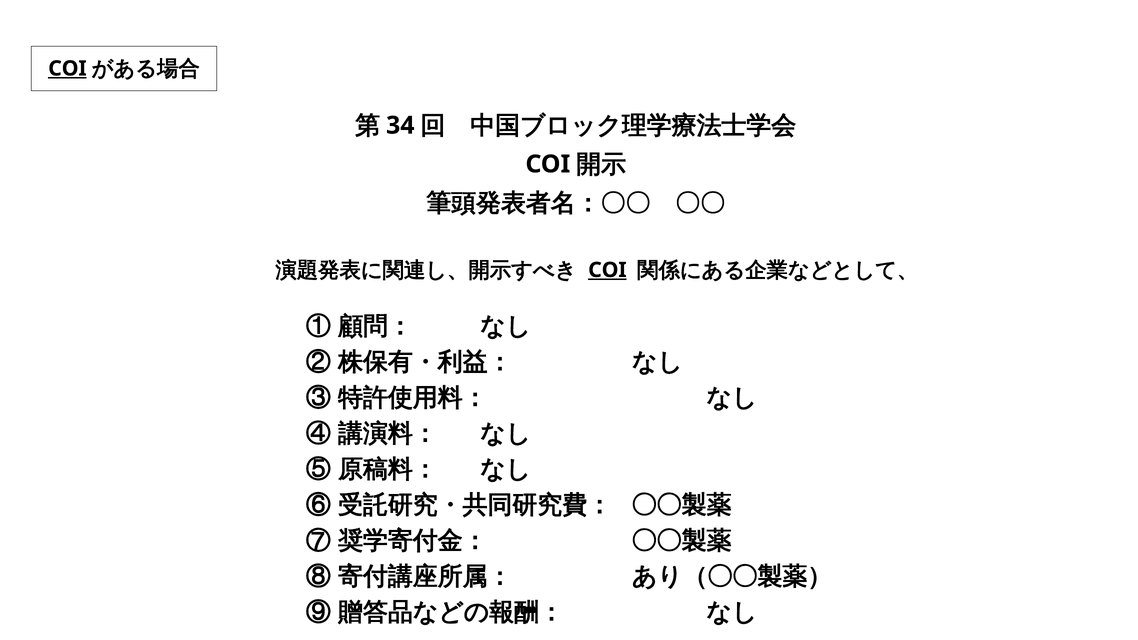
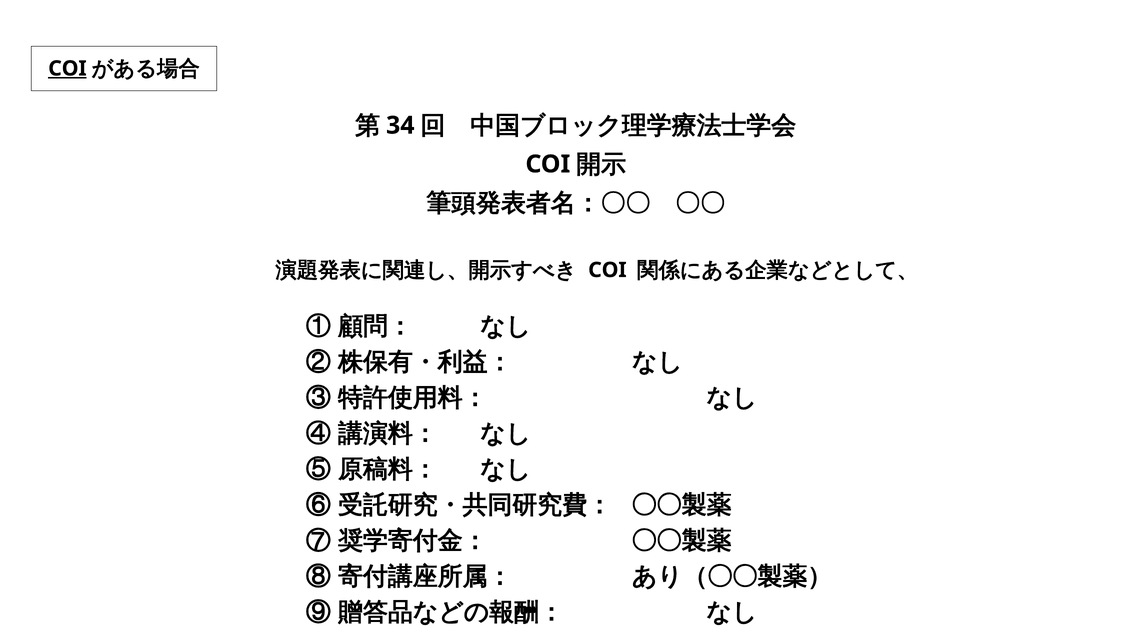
COI underline: present -> none (607, 270)
